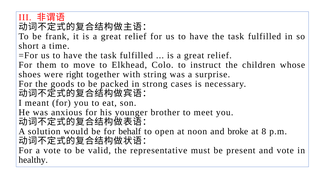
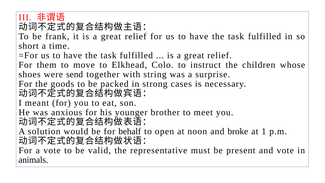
right: right -> send (75, 74)
8: 8 -> 1 (264, 131)
healthy: healthy -> animals (33, 160)
